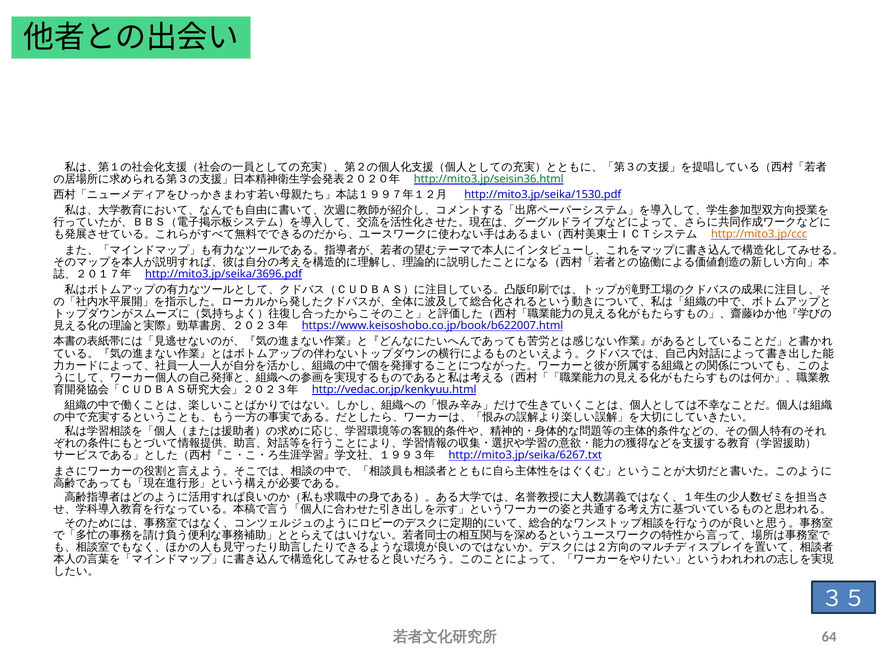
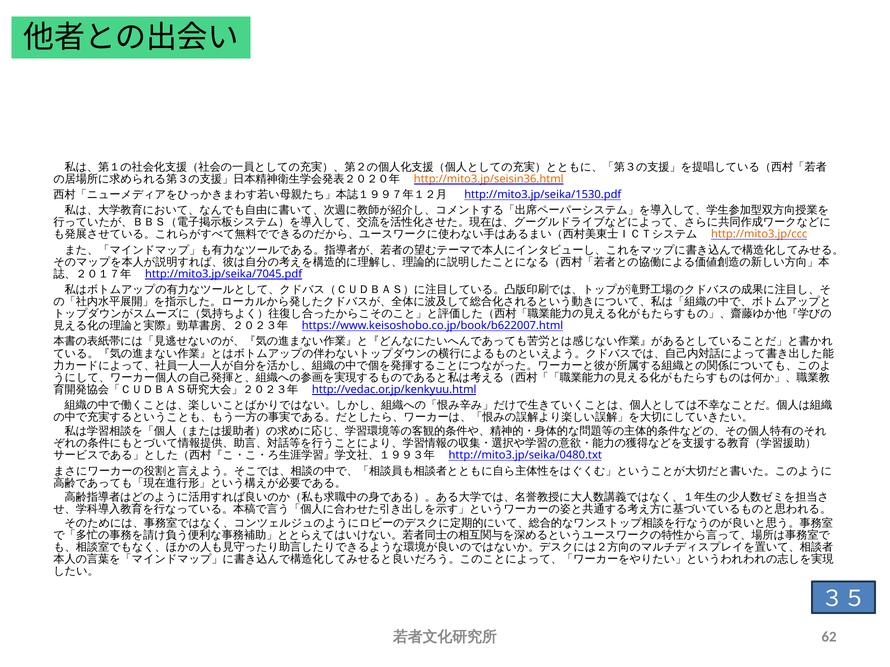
http://mito3.jp/seisin36.html colour: green -> orange (489, 179)
http://mito3.jp/seika/3696.pdf: http://mito3.jp/seika/3696.pdf -> http://mito3.jp/seika/7045.pdf (224, 274)
http://mito3.jp/seika/6267.txt: http://mito3.jp/seika/6267.txt -> http://mito3.jp/seika/0480.txt (525, 456)
64: 64 -> 62 (829, 637)
